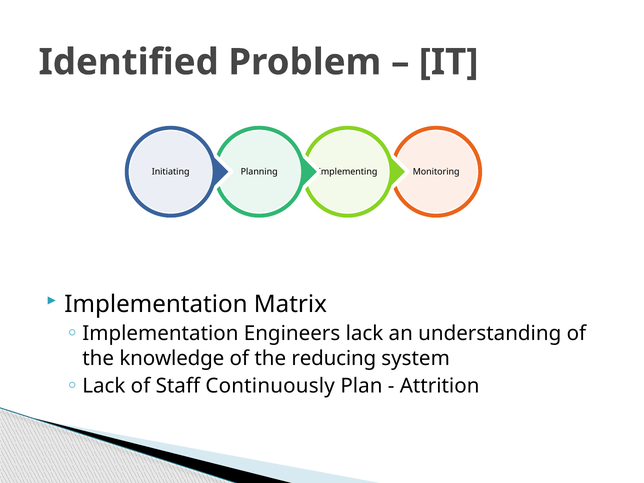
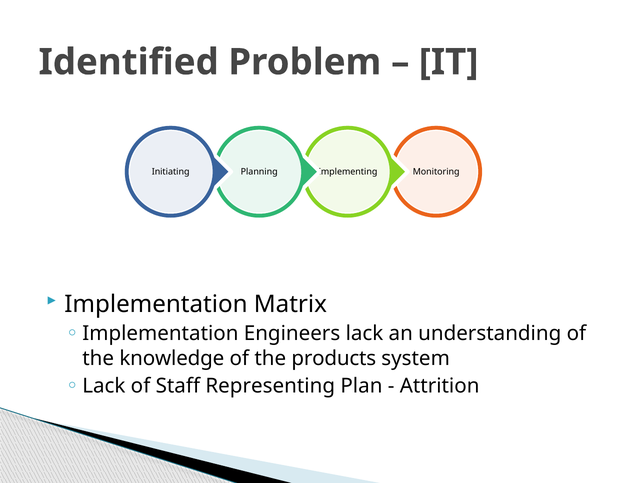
reducing: reducing -> products (334, 358)
Continuously: Continuously -> Representing (270, 386)
